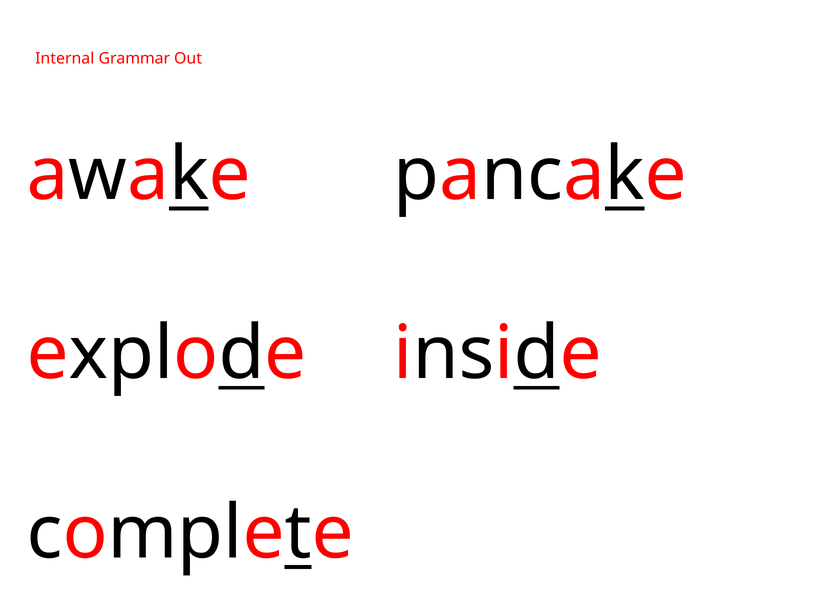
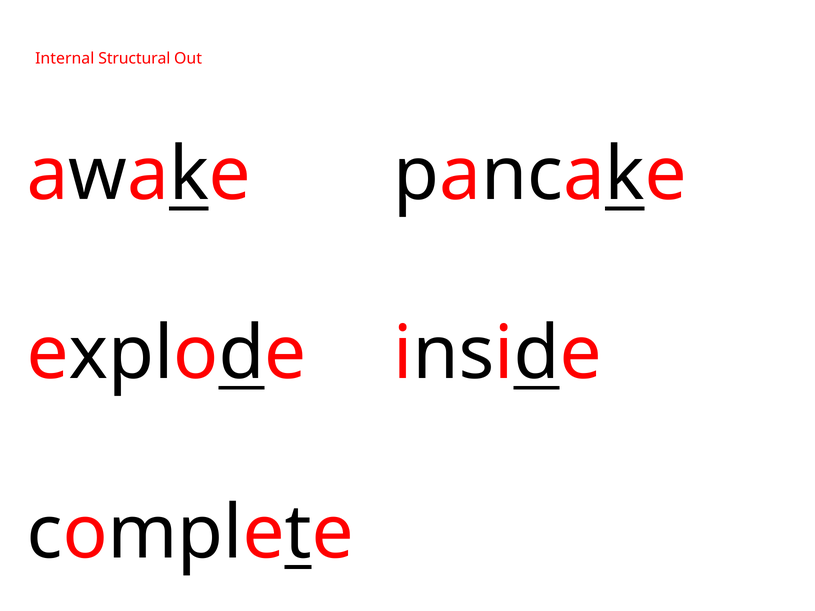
Grammar: Grammar -> Structural (134, 58)
